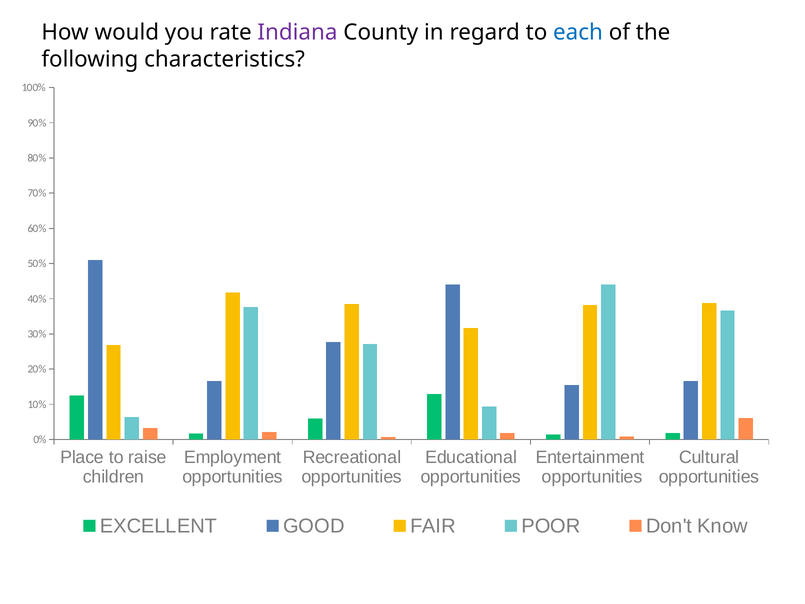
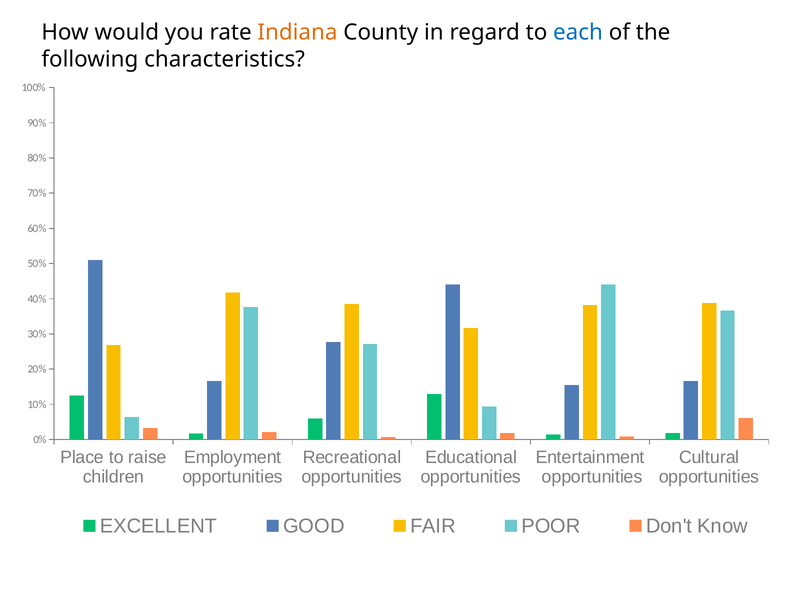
Indiana colour: purple -> orange (297, 32)
